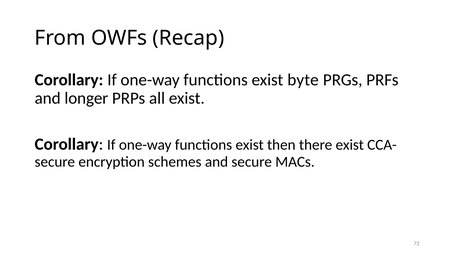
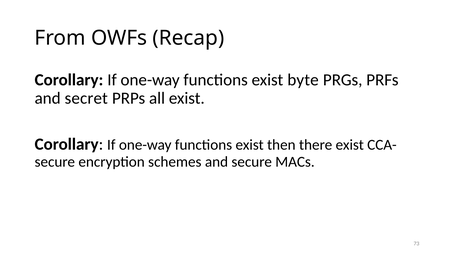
longer: longer -> secret (86, 98)
